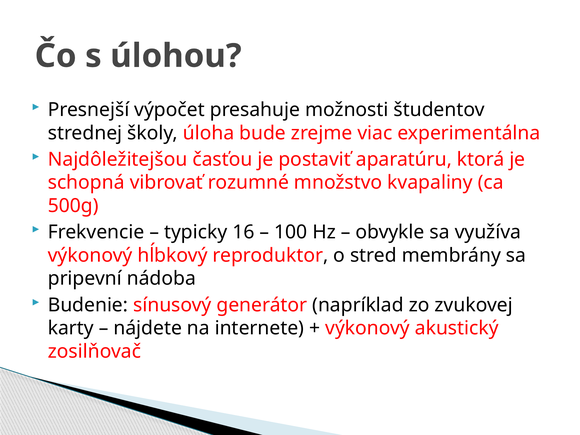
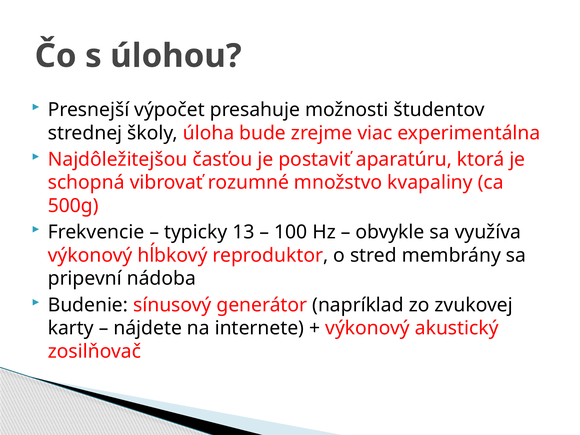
16: 16 -> 13 (243, 232)
